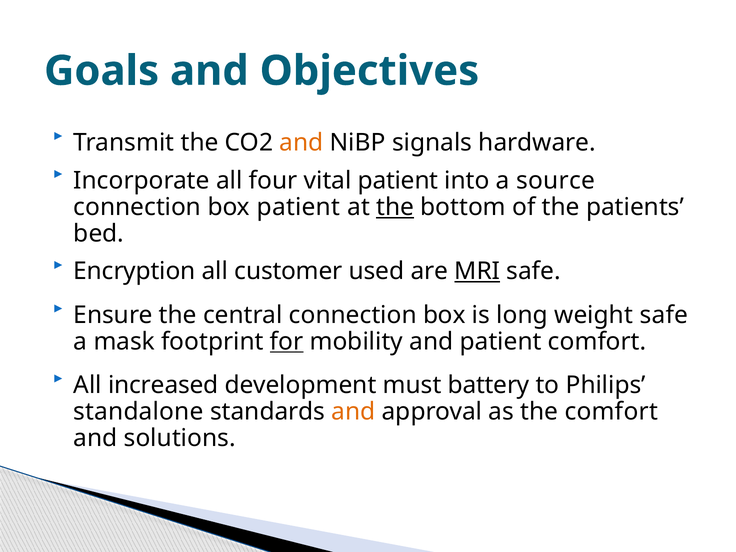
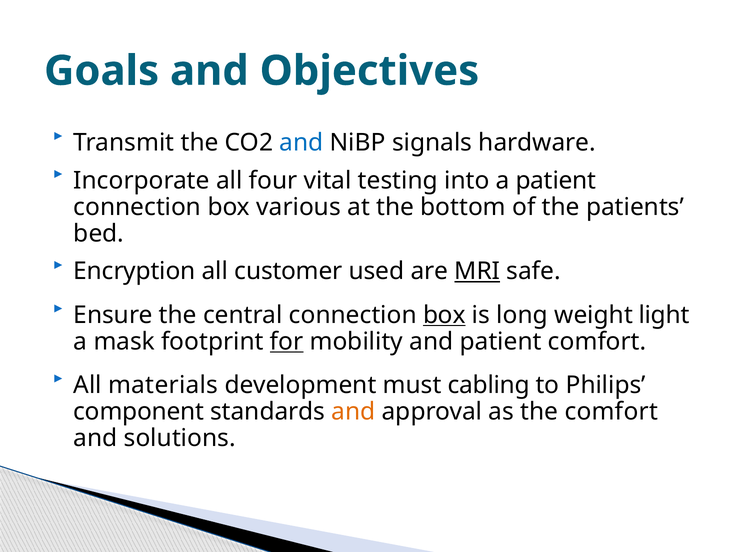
and colour: orange -> blue (301, 143)
vital patient: patient -> testing (398, 181)
a source: source -> patient (556, 181)
box patient: patient -> various (299, 207)
the underline: present -> none (395, 207)
box underline: none -> present (444, 315)
weight safe: safe -> light (664, 315)
increased: increased -> materials (163, 385)
battery: battery -> cabling (489, 385)
standalone: standalone -> component (139, 412)
